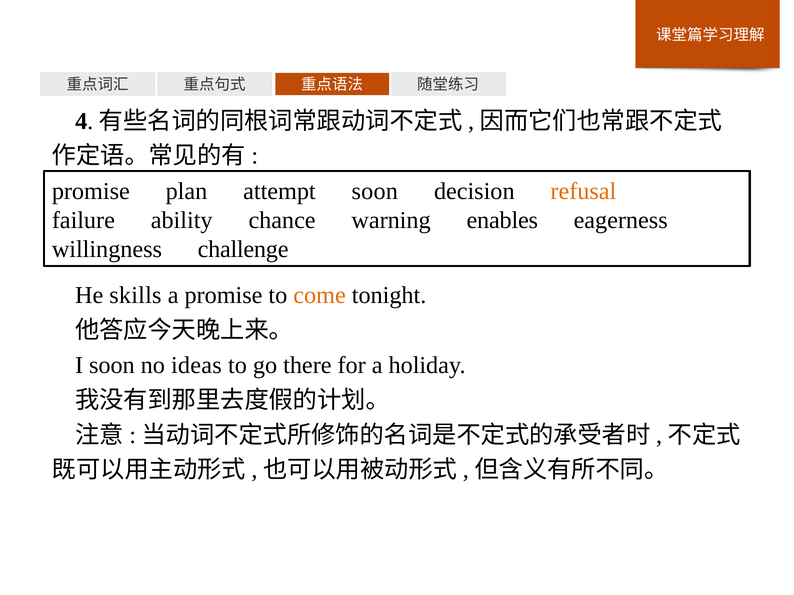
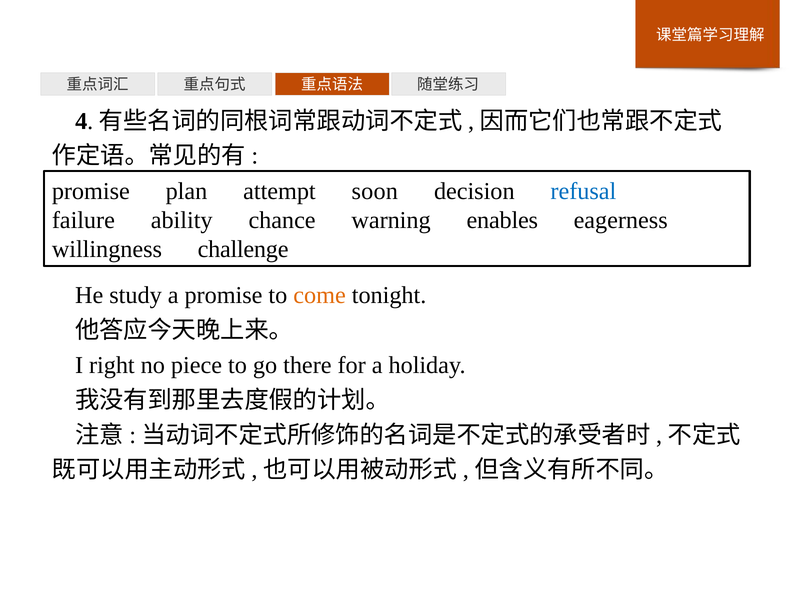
refusal colour: orange -> blue (583, 191)
skills: skills -> study (136, 296)
I soon: soon -> right (112, 366)
ideas: ideas -> piece (197, 366)
